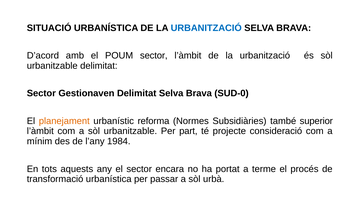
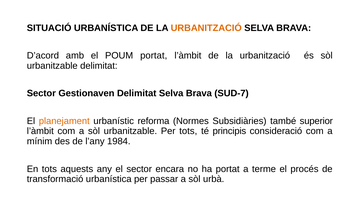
URBANITZACIÓ colour: blue -> orange (206, 28)
POUM sector: sector -> portat (154, 56)
SUD-0: SUD-0 -> SUD-7 (232, 93)
Per part: part -> tots (188, 131)
projecte: projecte -> principis (229, 131)
